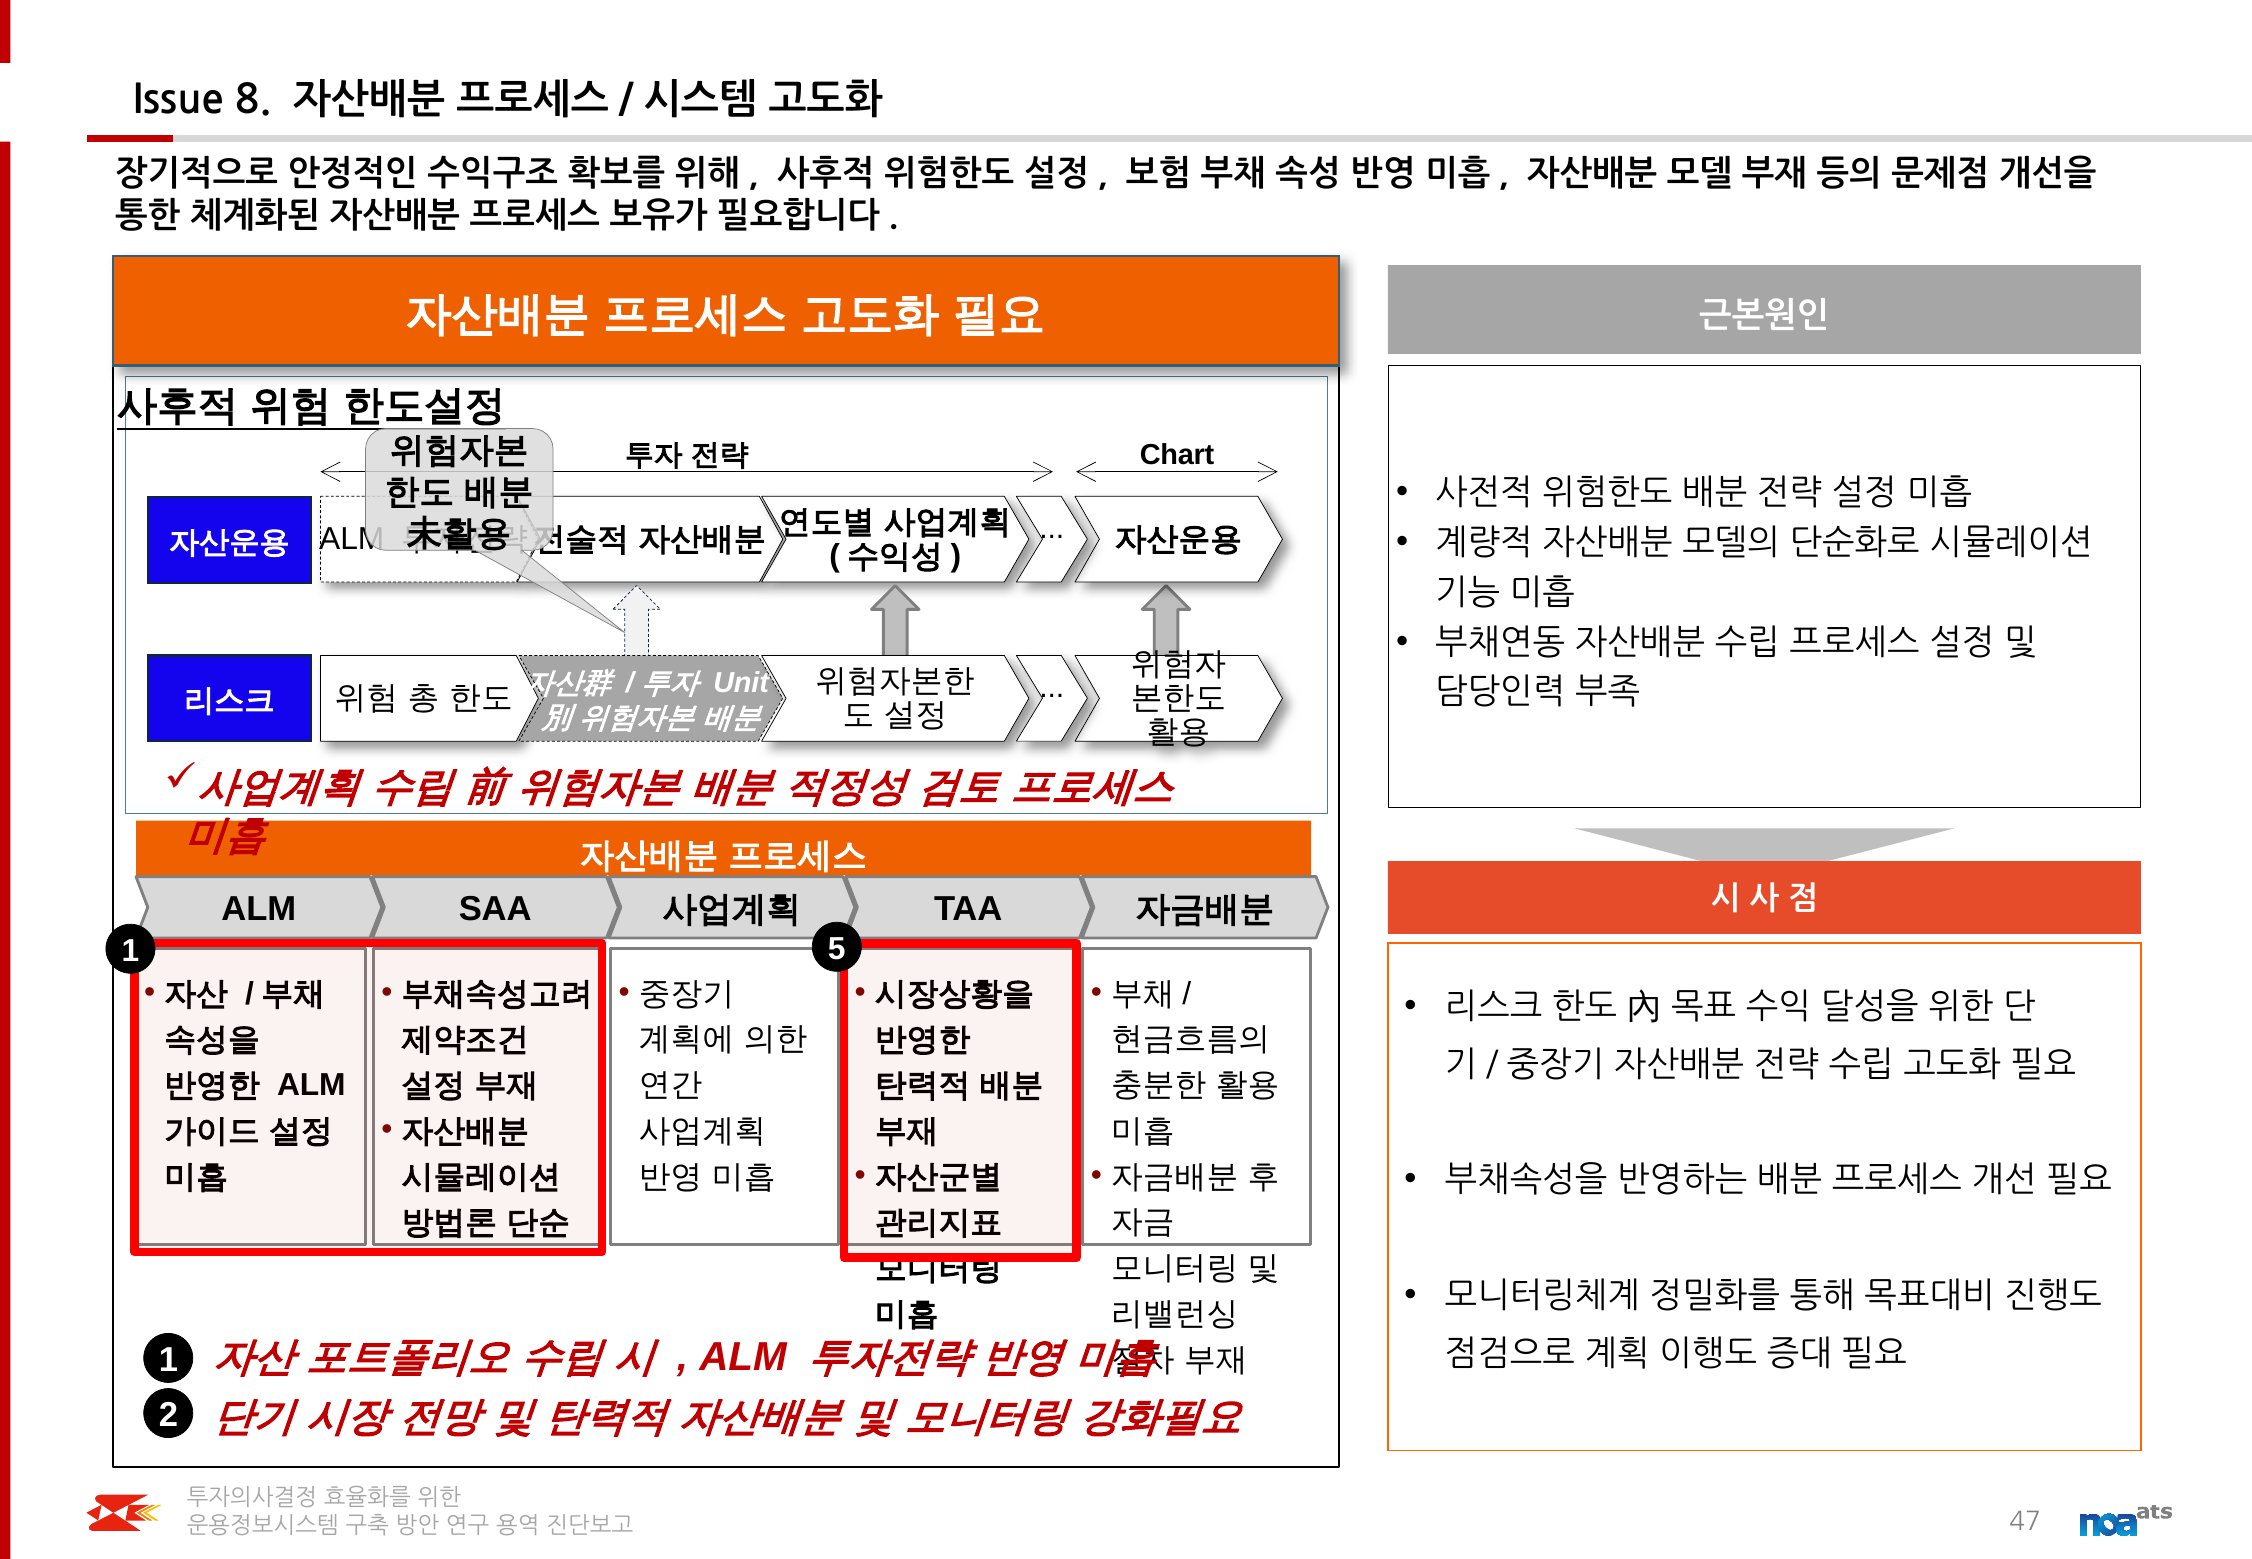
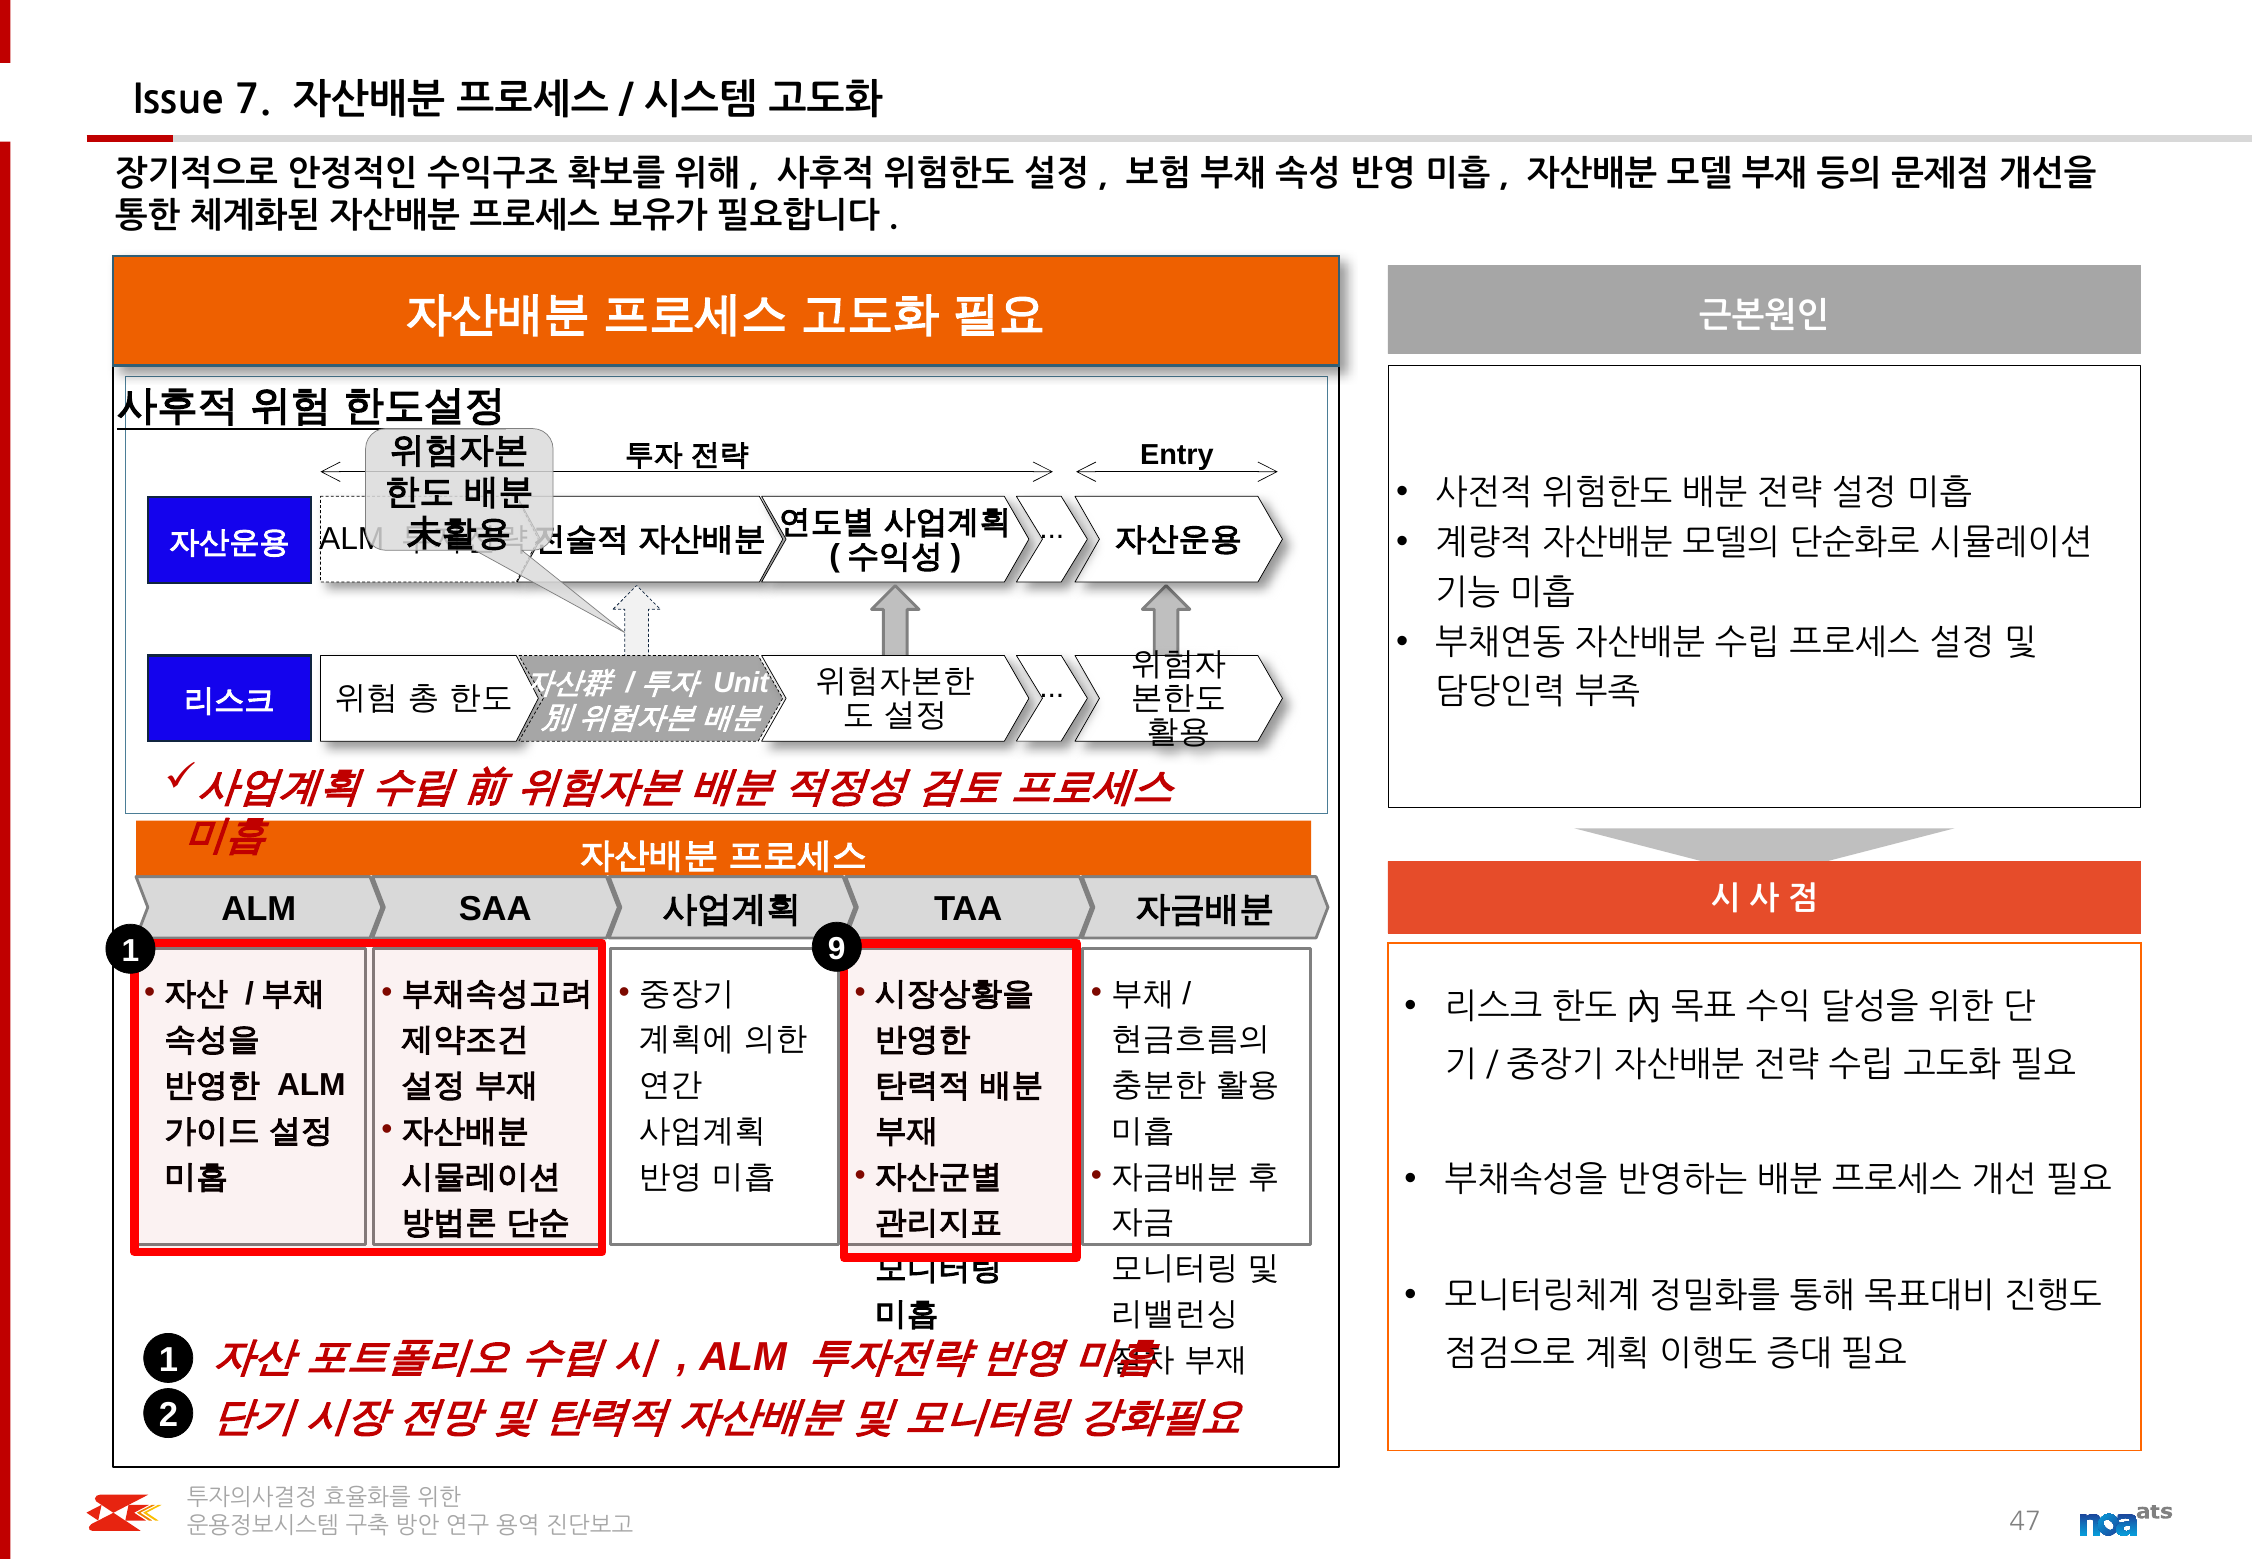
8: 8 -> 7 (253, 100)
Chart: Chart -> Entry (1177, 455)
5: 5 -> 9 (837, 949)
